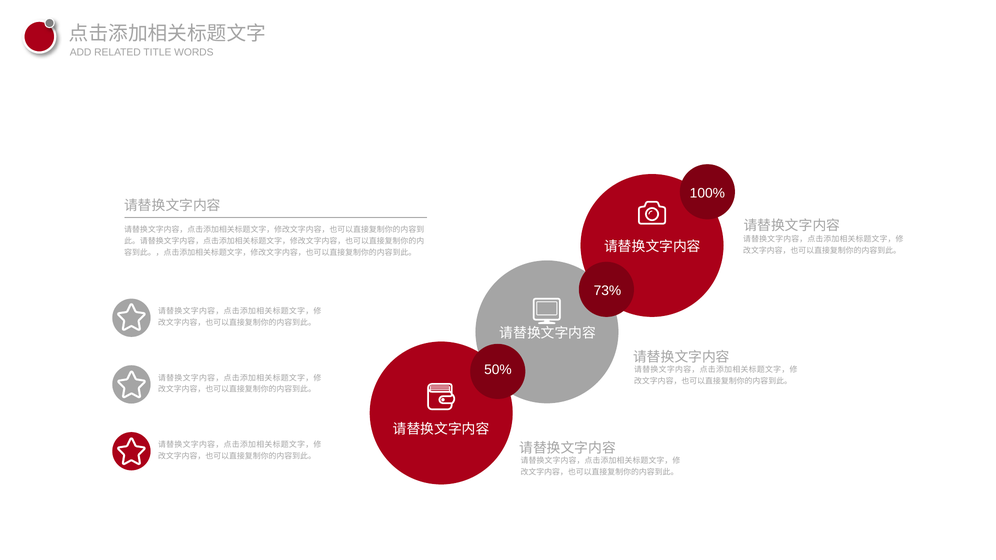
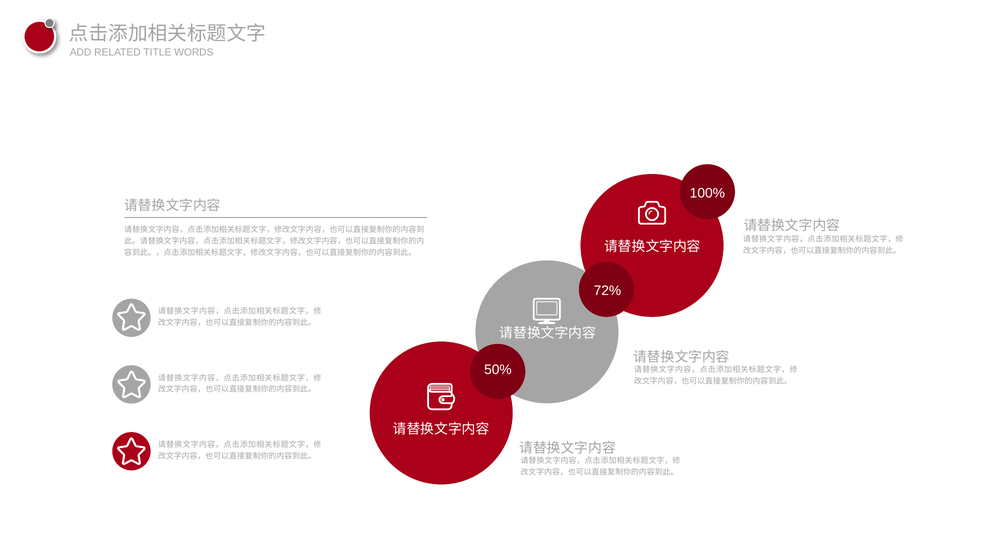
73%: 73% -> 72% (607, 291)
